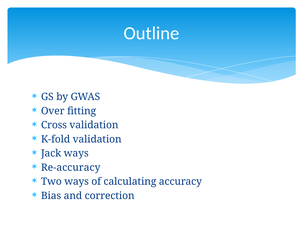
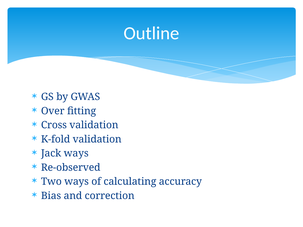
Re-accuracy: Re-accuracy -> Re-observed (71, 168)
